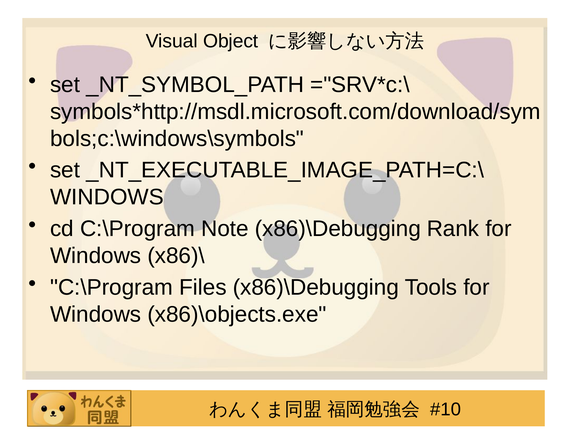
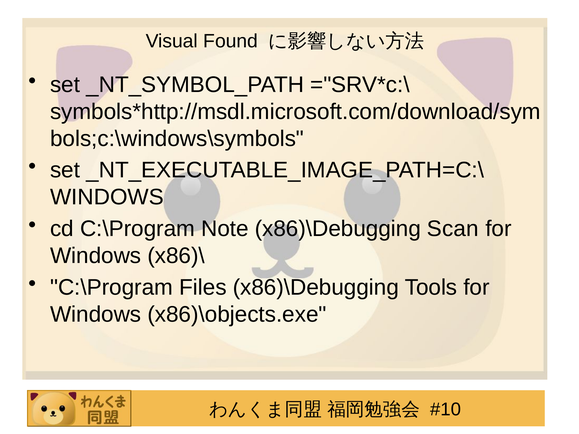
Object: Object -> Found (231, 41)
Rank: Rank -> Scan (453, 229)
